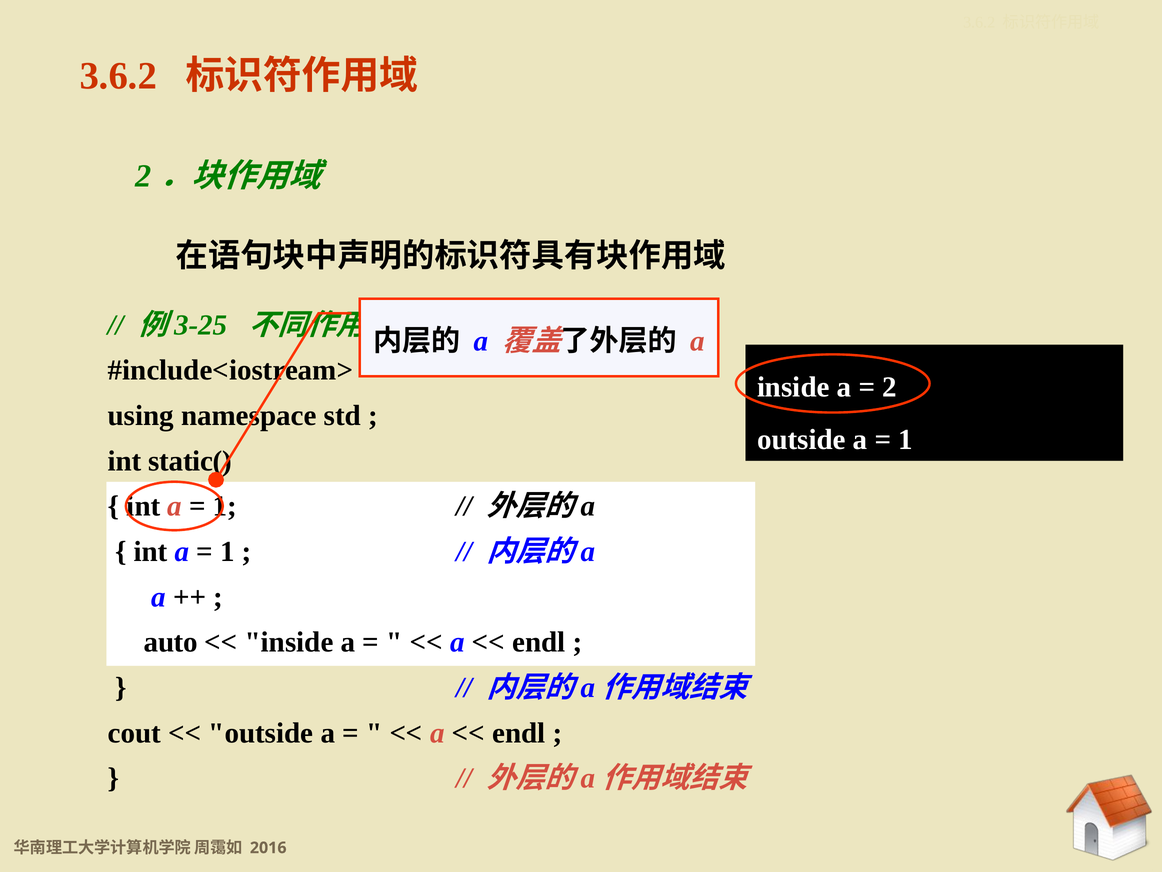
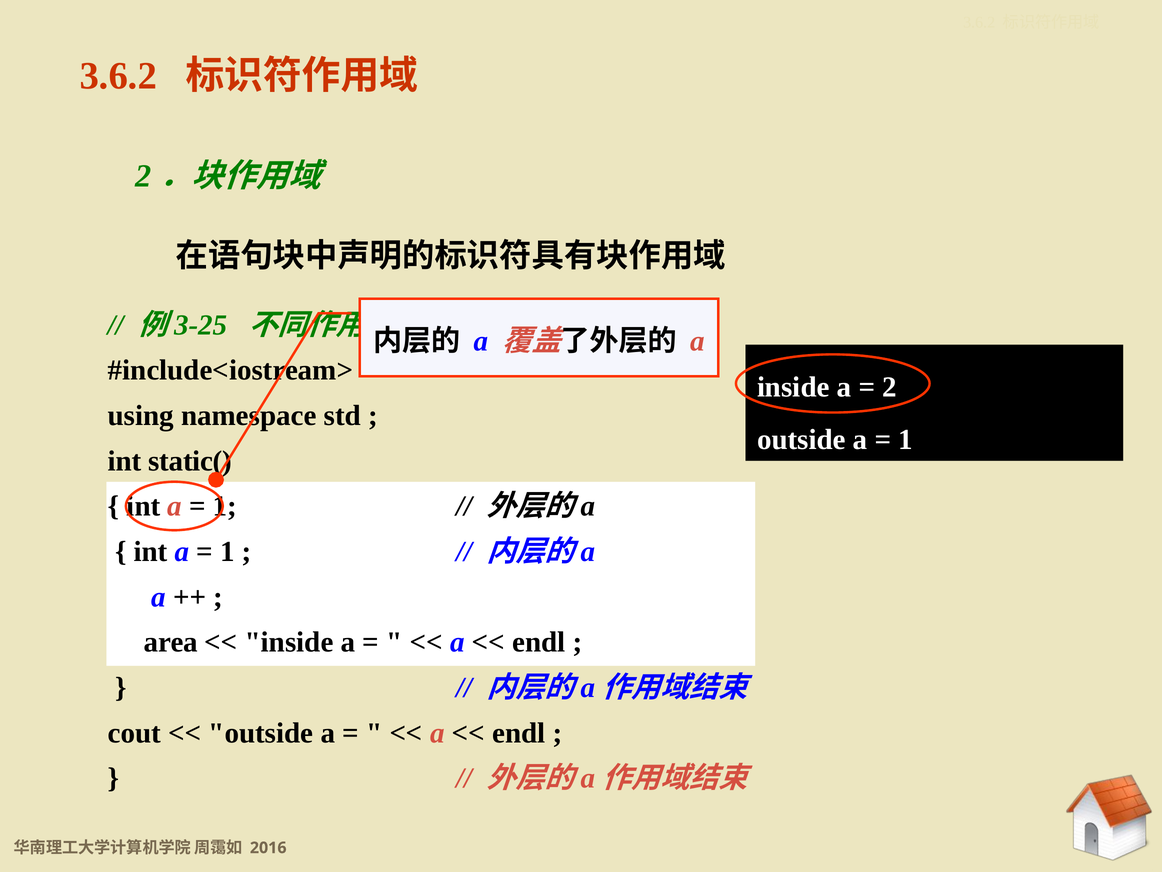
auto: auto -> area (171, 642)
